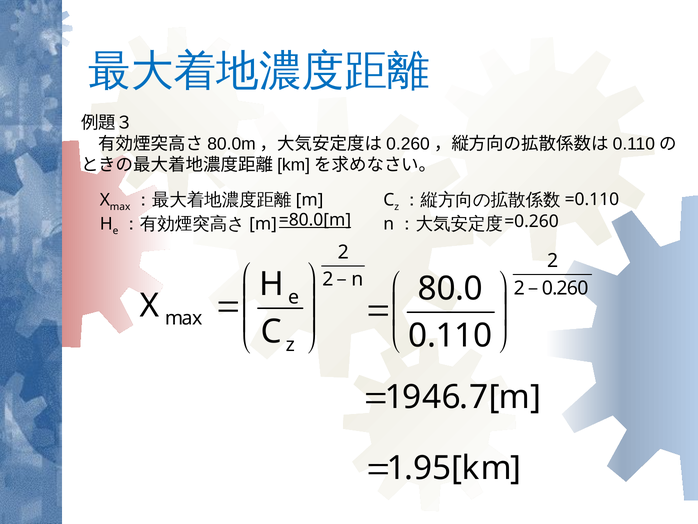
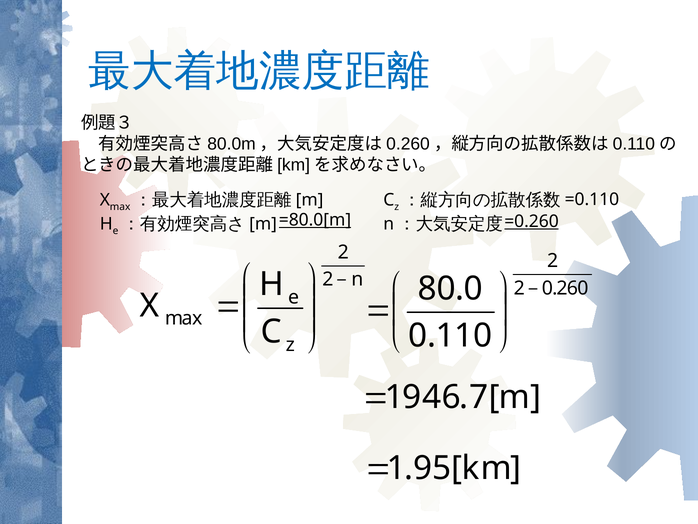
=0.260 underline: none -> present (532, 221)
